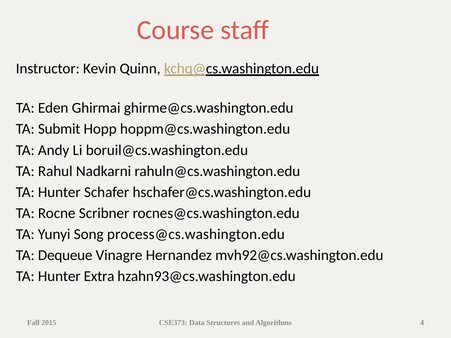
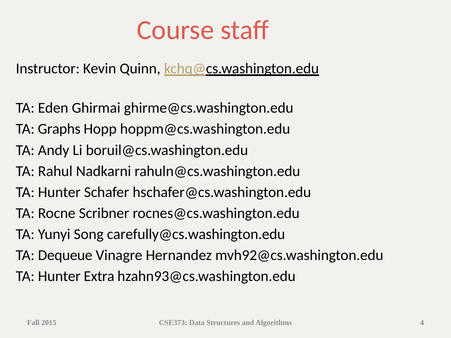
Submit: Submit -> Graphs (59, 129)
process@cs.washington.edu: process@cs.washington.edu -> carefully@cs.washington.edu (196, 234)
